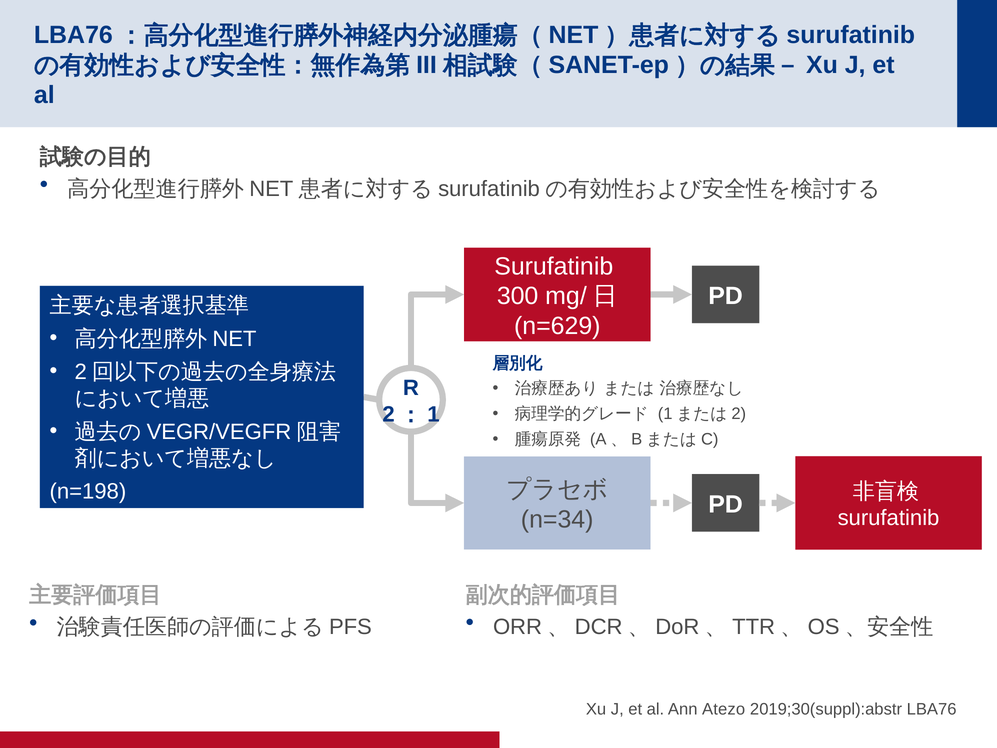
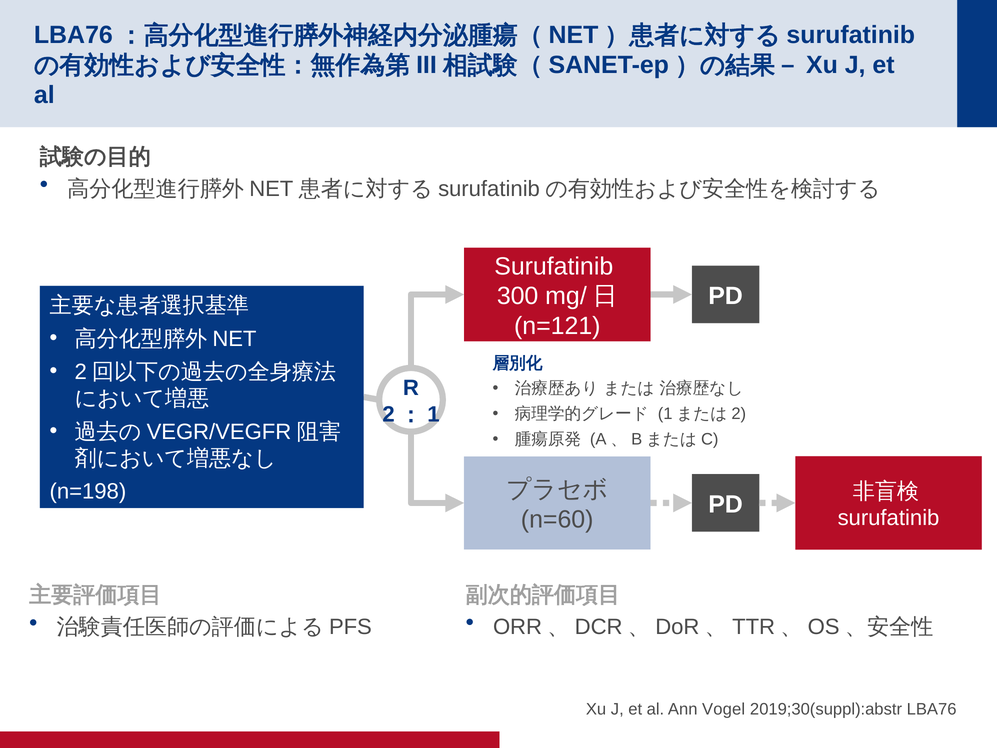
n=629: n=629 -> n=121 (557, 326)
n=34: n=34 -> n=60 (557, 519)
Atezo: Atezo -> Vogel (724, 709)
